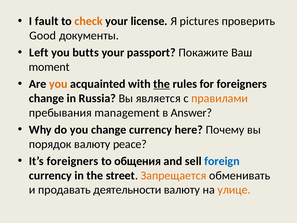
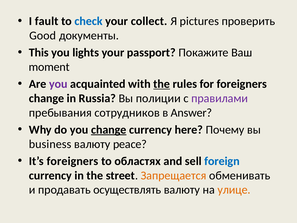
check colour: orange -> blue (89, 21)
license: license -> collect (149, 21)
Left: Left -> This (39, 52)
butts: butts -> lights (86, 52)
you colour: orange -> purple (58, 84)
является: является -> полиции (158, 98)
правилами colour: orange -> purple (220, 98)
management: management -> сотрудников (127, 113)
change underline: none -> present (109, 130)
порядок: порядок -> business (50, 144)
общения: общения -> областях (138, 161)
деятельности: деятельности -> осуществлять (127, 190)
